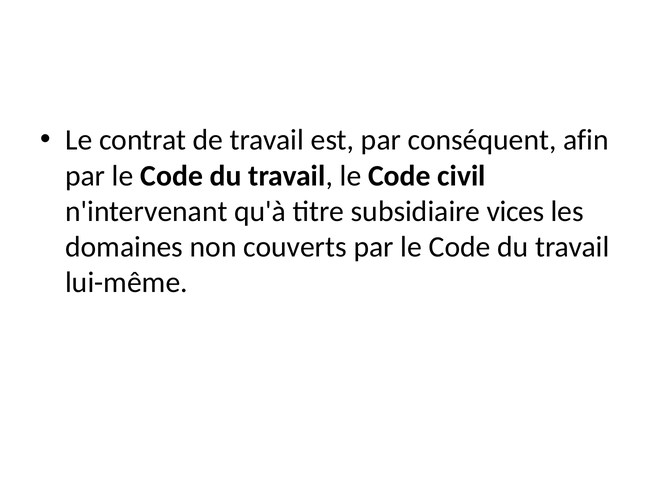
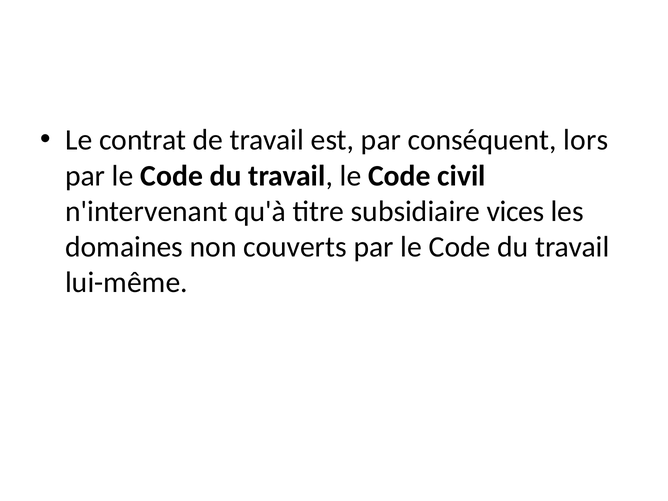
afin: afin -> lors (586, 140)
